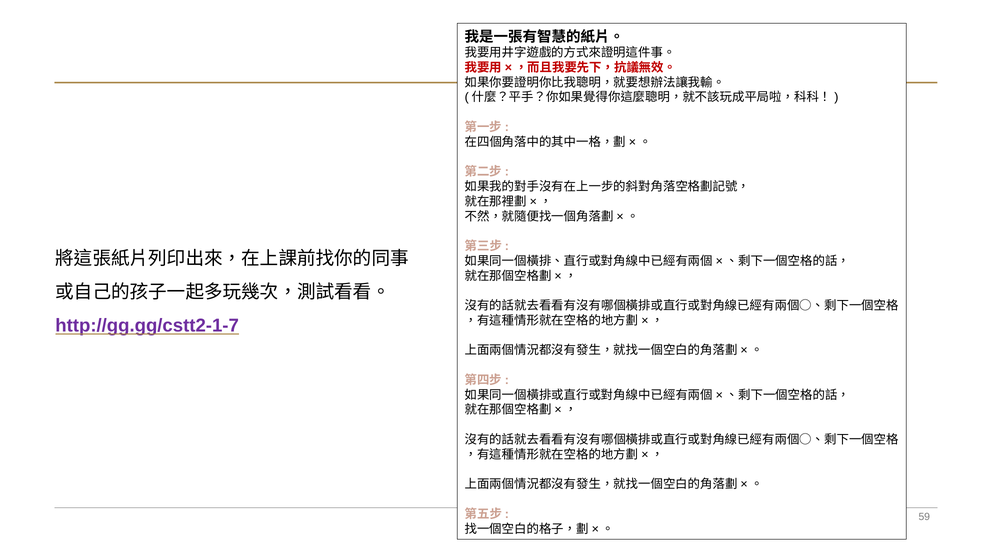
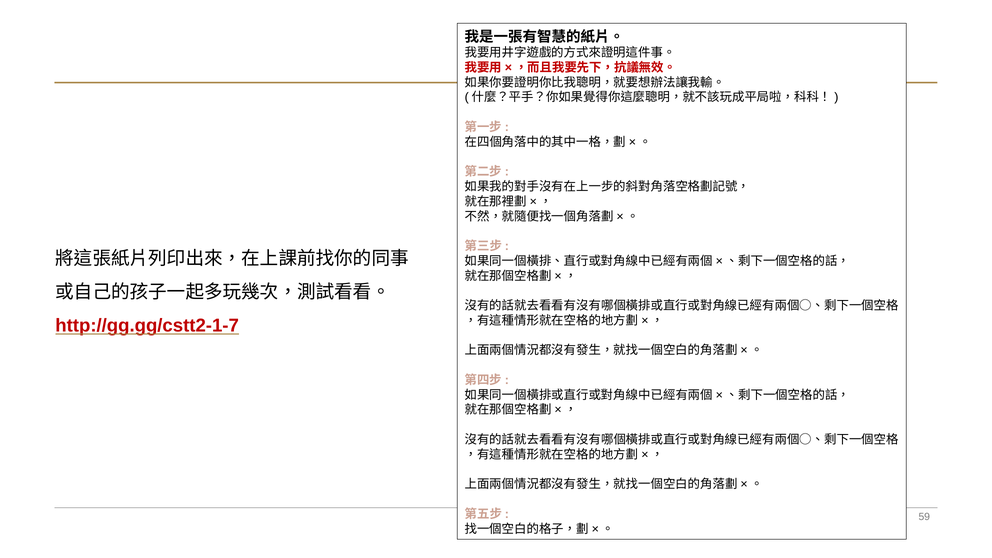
http://gg.gg/cstt2-1-7 colour: purple -> red (147, 326)
